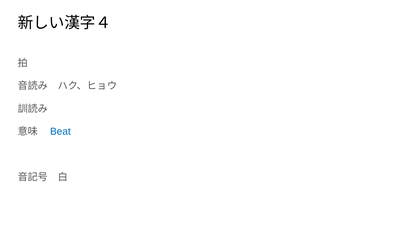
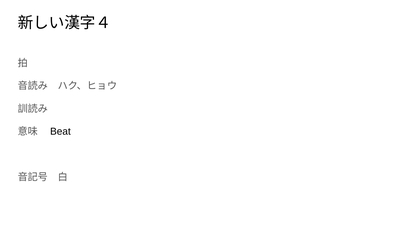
Beat colour: blue -> black (60, 131)
